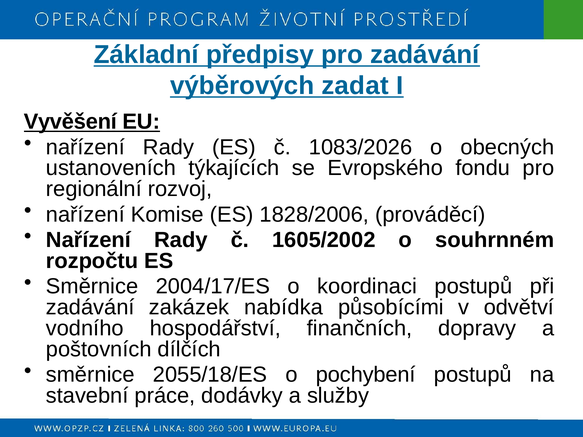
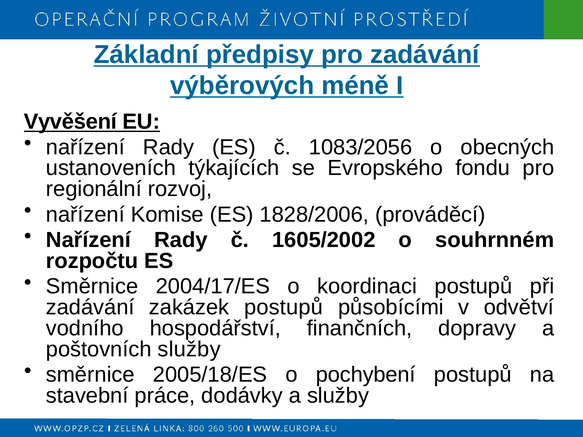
zadat: zadat -> méně (355, 86)
1083/2026: 1083/2026 -> 1083/2056 (361, 147)
zakázek nabídka: nabídka -> postupů (284, 307)
poštovních dílčích: dílčích -> služby (189, 349)
2055/18/ES: 2055/18/ES -> 2005/18/ES (210, 375)
